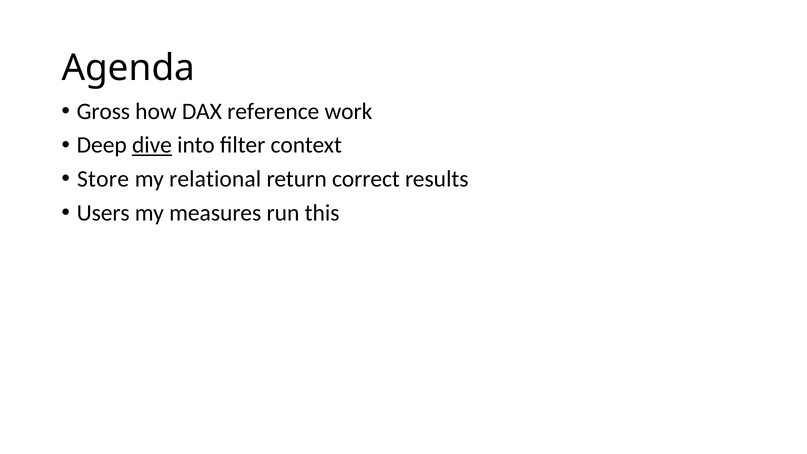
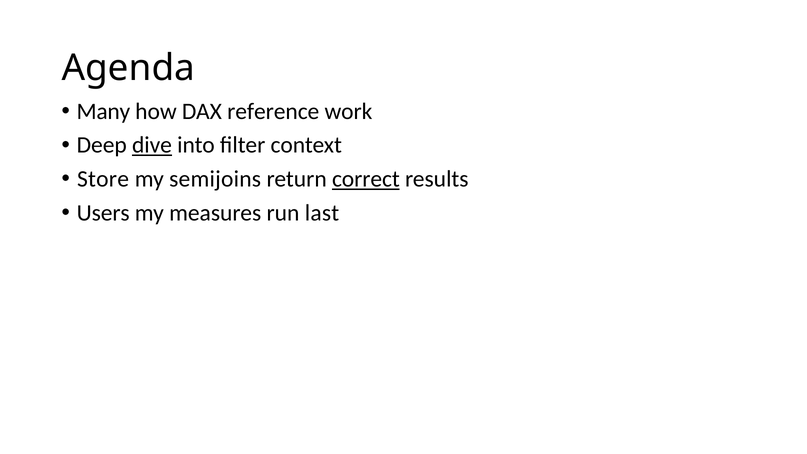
Gross: Gross -> Many (103, 111)
relational: relational -> semijoins (215, 179)
correct underline: none -> present (366, 179)
this: this -> last (322, 213)
